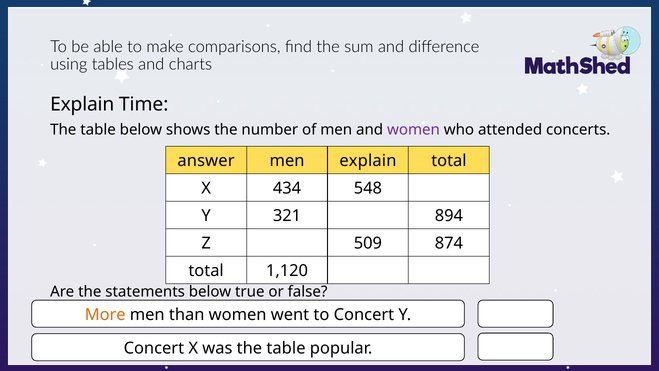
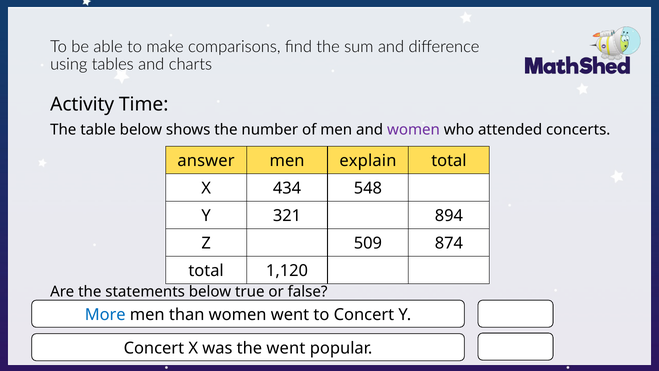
Explain: Explain -> Activity (82, 104)
More colour: orange -> blue (105, 315)
was the table: table -> went (286, 348)
